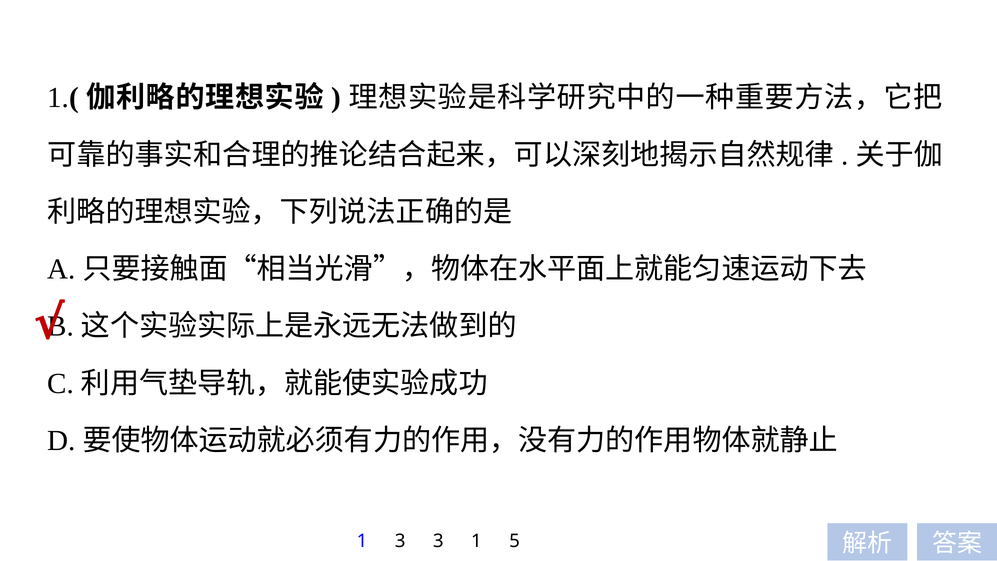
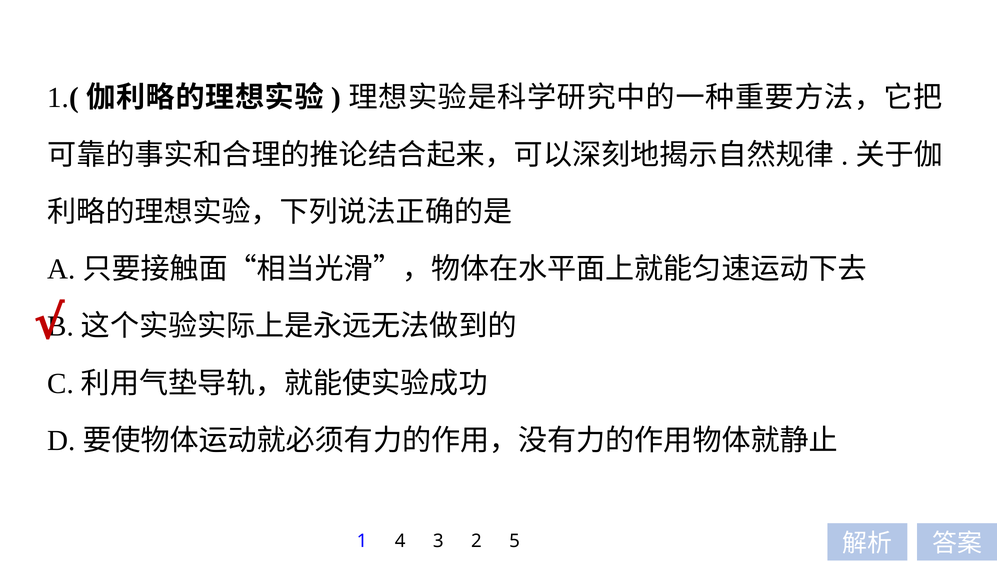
1 3: 3 -> 4 (400, 541)
3 1: 1 -> 2 (476, 541)
